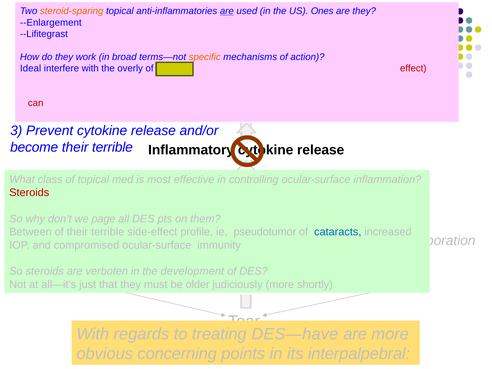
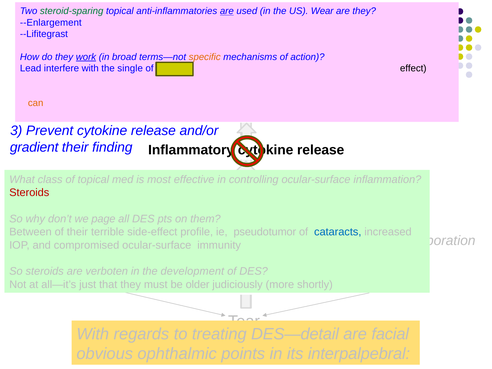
steroid-sparing colour: orange -> green (72, 11)
Ones: Ones -> Wear (322, 11)
work underline: none -> present (86, 57)
Ideal: Ideal -> Lead (31, 68)
overly: overly -> single (130, 68)
effect colour: red -> black (413, 68)
can colour: red -> orange (36, 103)
become: become -> gradient (34, 147)
terrible: terrible -> finding (112, 147)
DES—have: DES—have -> DES—detail (295, 334)
are more: more -> facial (390, 334)
concerning: concerning -> ophthalmic (177, 354)
